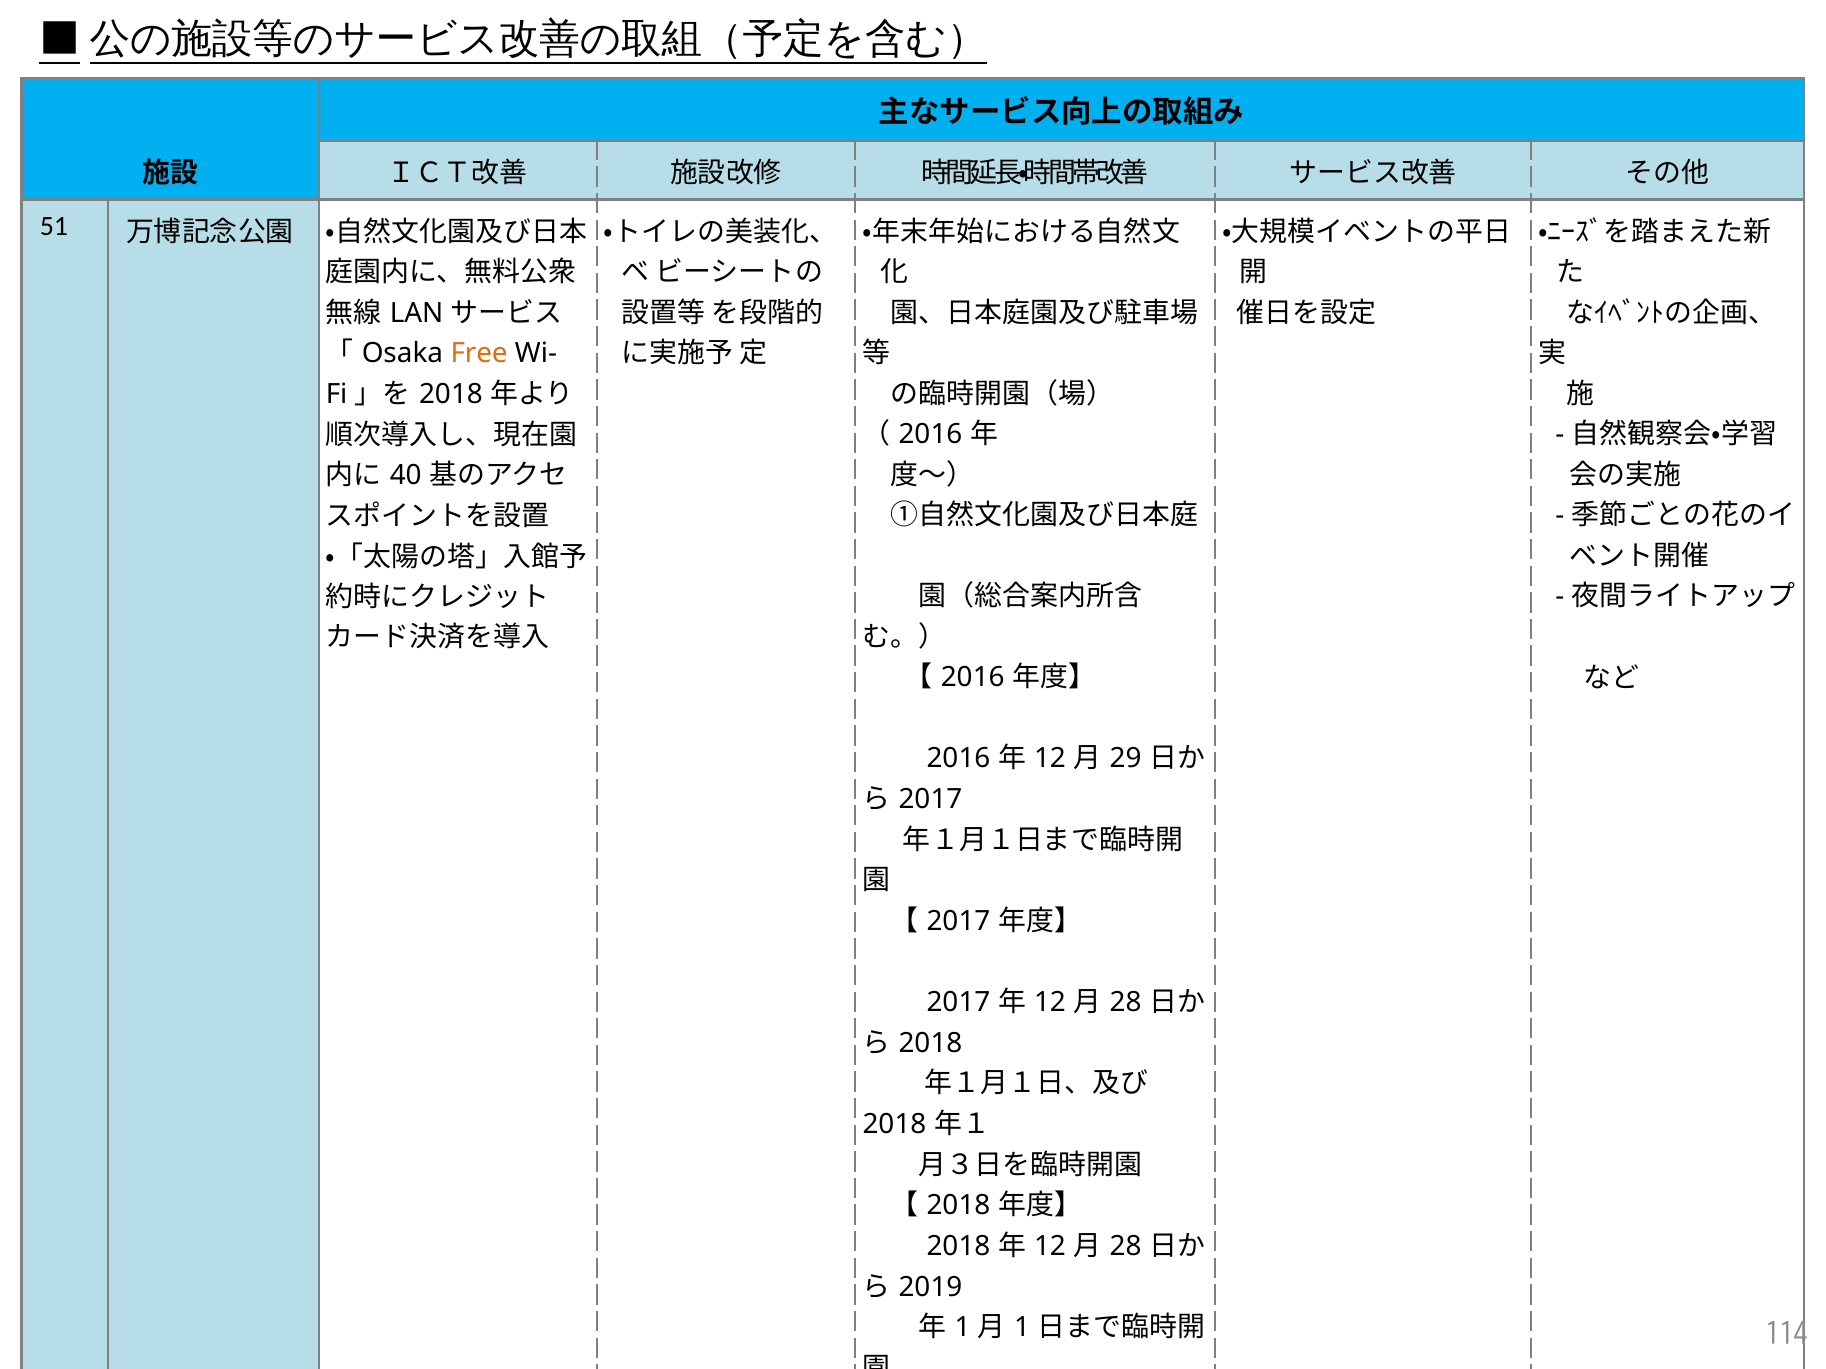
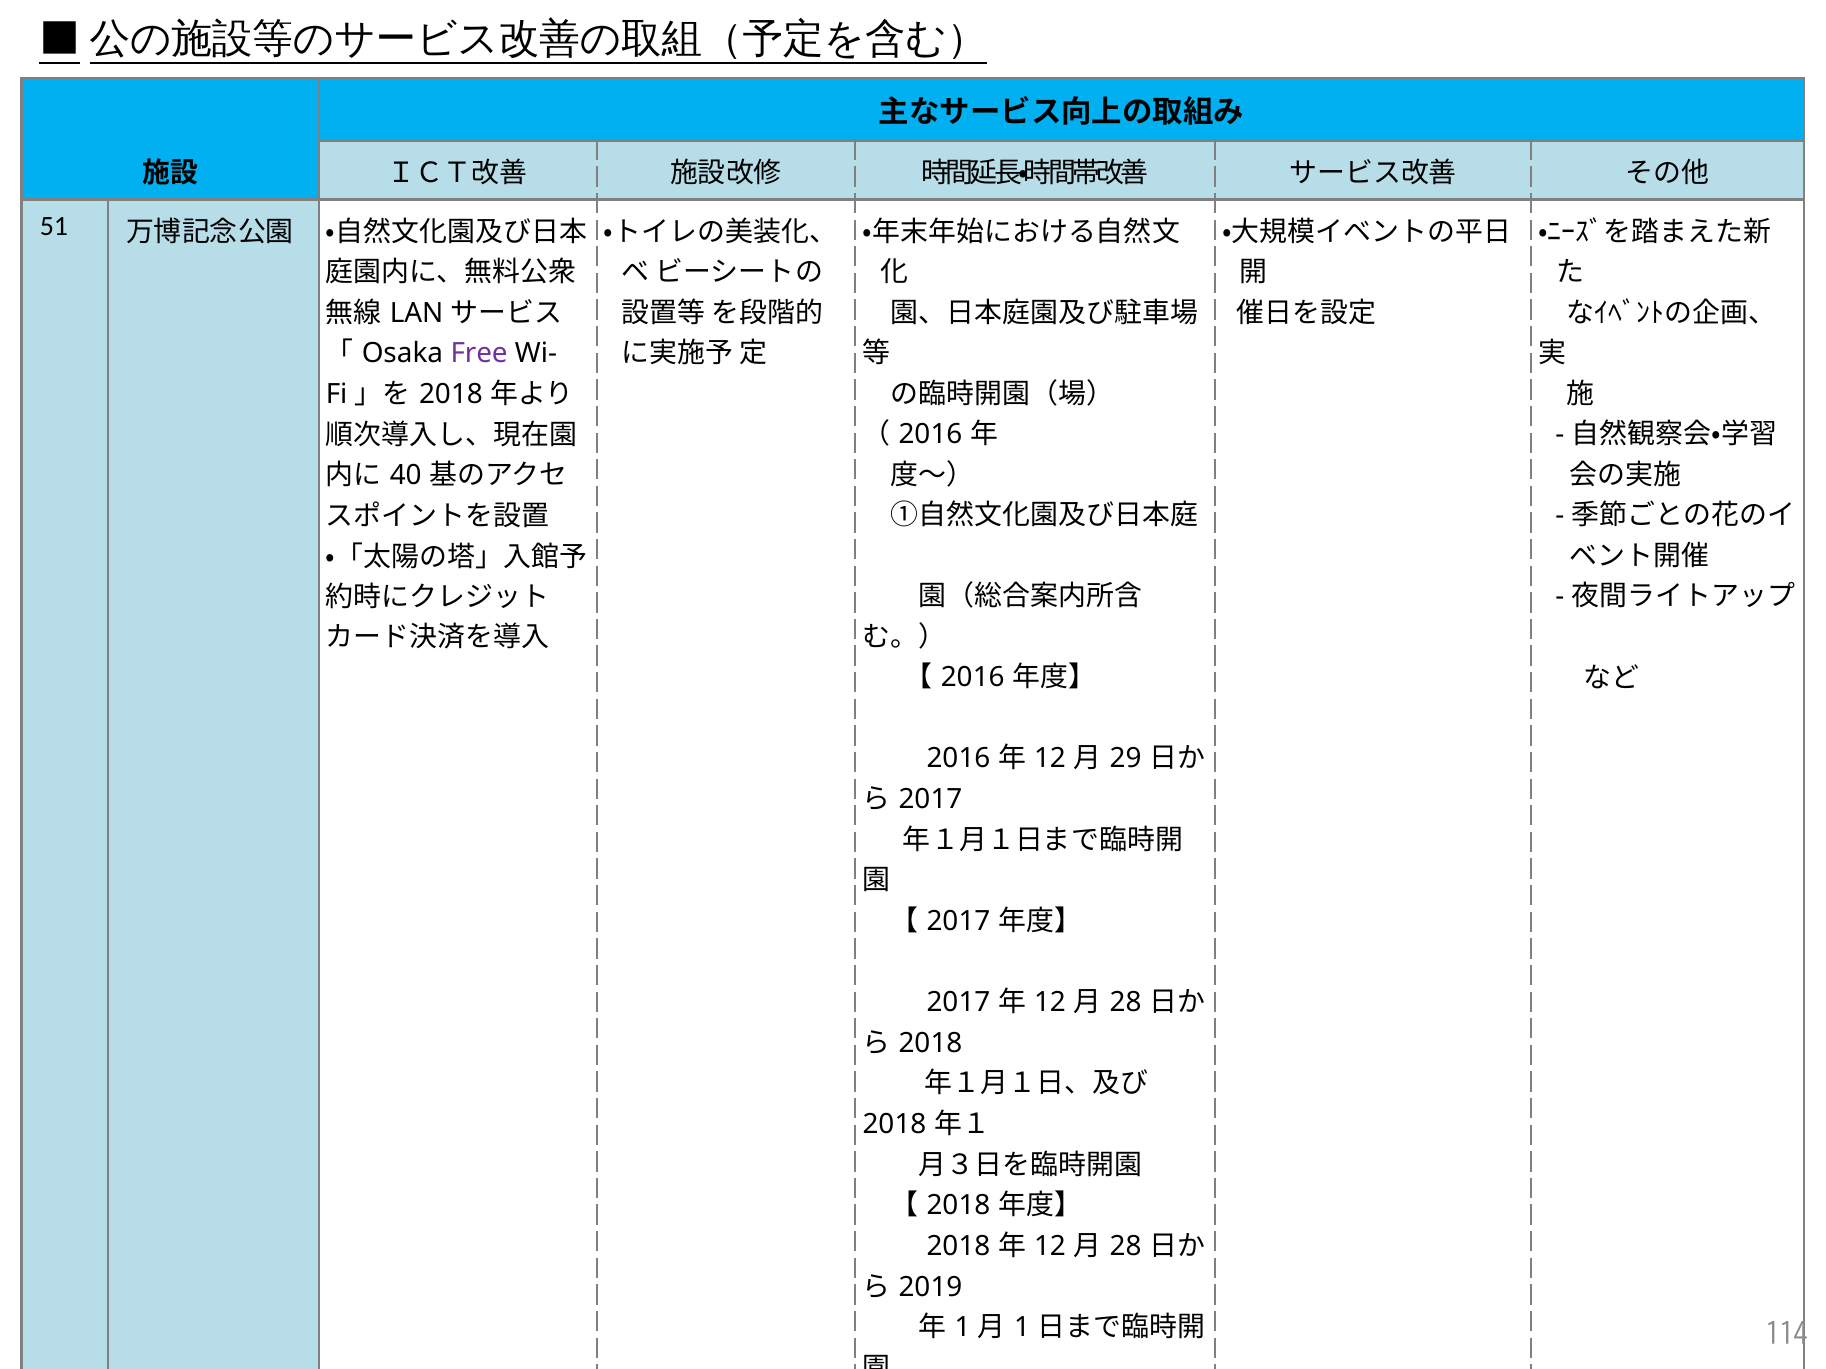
Free colour: orange -> purple (479, 354)
